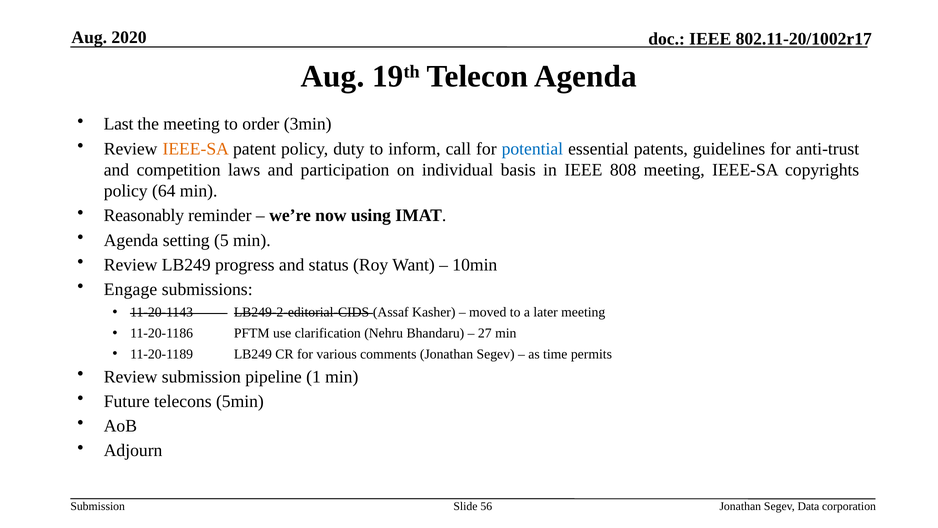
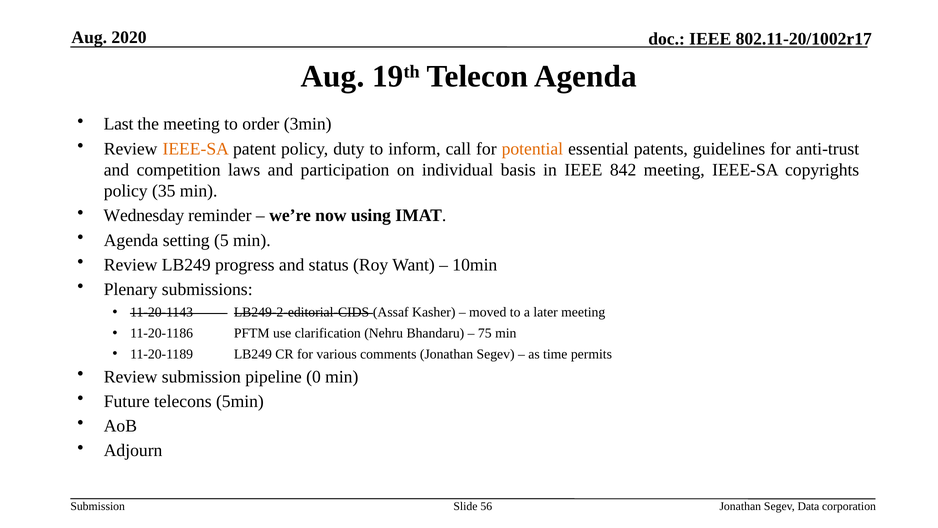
potential colour: blue -> orange (532, 149)
808: 808 -> 842 (623, 170)
64: 64 -> 35 (164, 191)
Reasonably: Reasonably -> Wednesday (144, 215)
Engage: Engage -> Plenary (131, 289)
27: 27 -> 75 (485, 333)
1: 1 -> 0 (314, 376)
